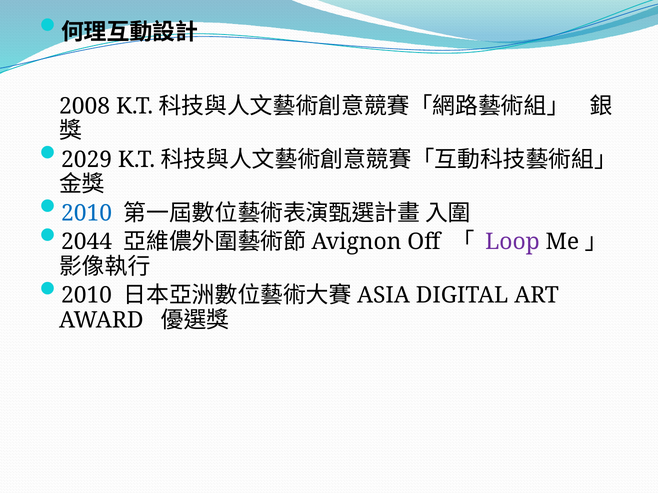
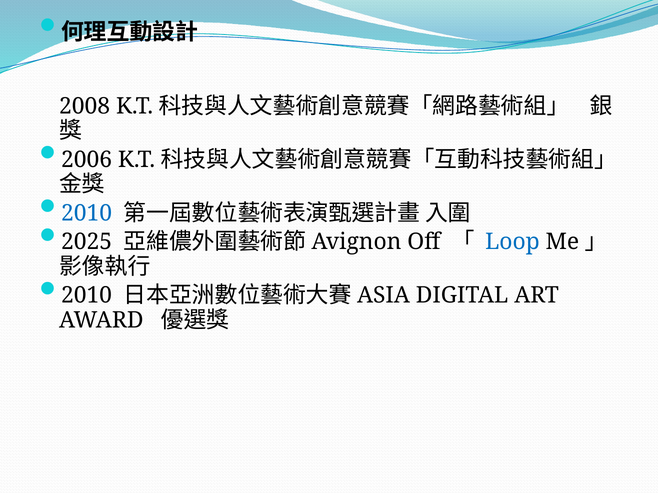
2029: 2029 -> 2006 (87, 160)
2044: 2044 -> 2025 (87, 242)
Loop colour: purple -> blue (512, 242)
